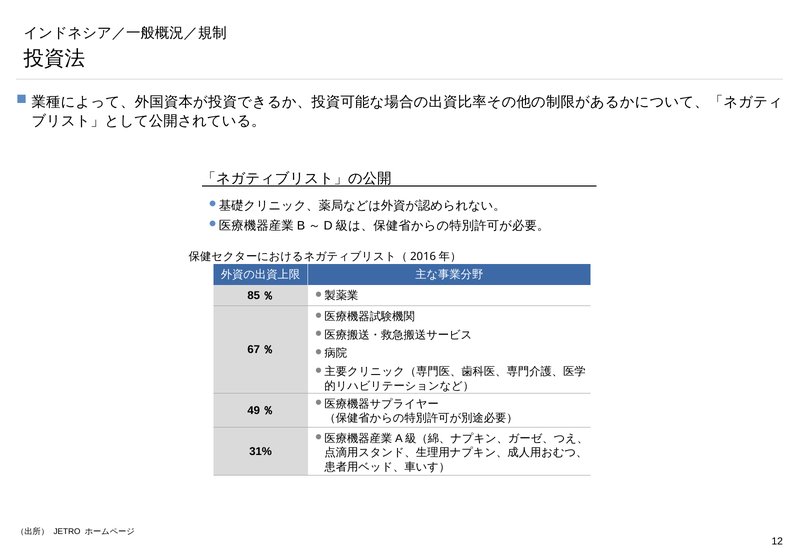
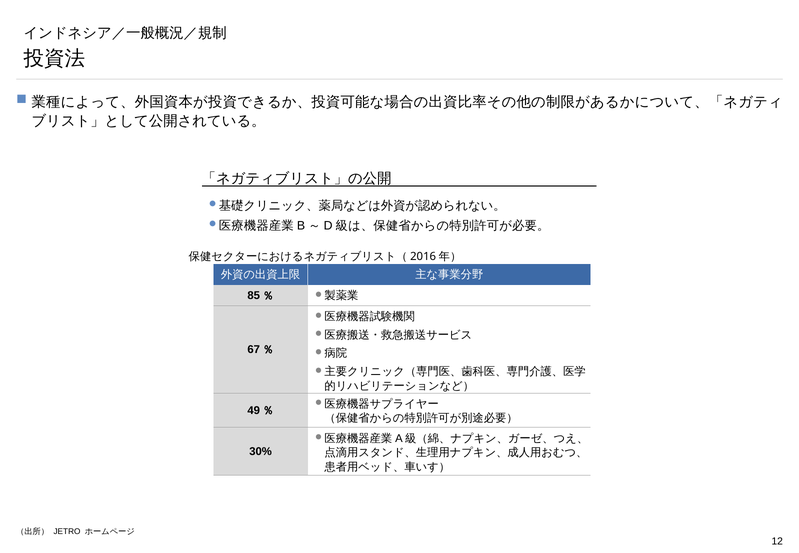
31%: 31% -> 30% (261, 452)
